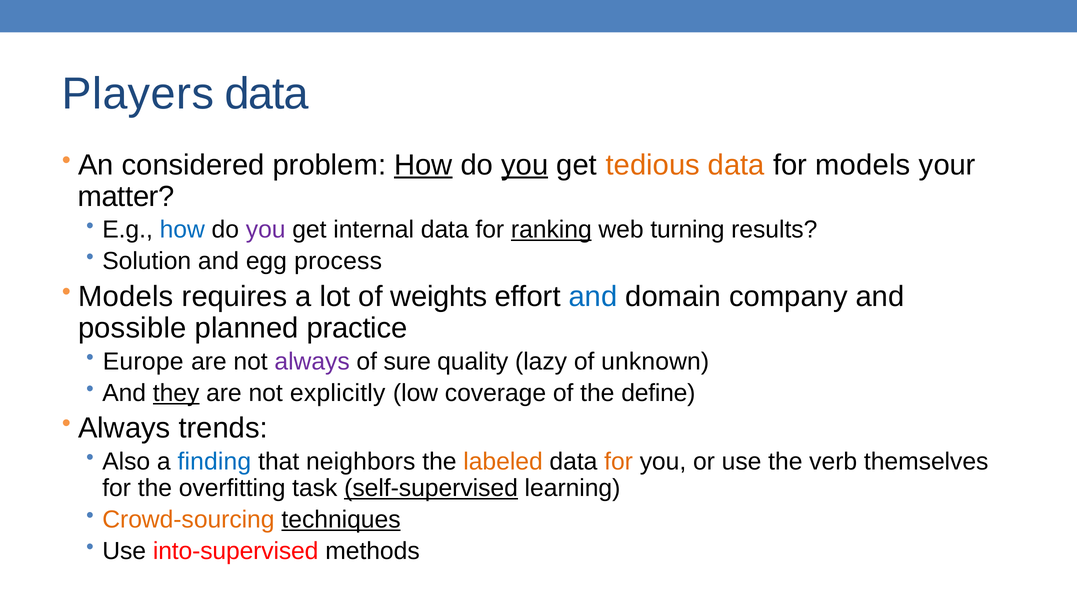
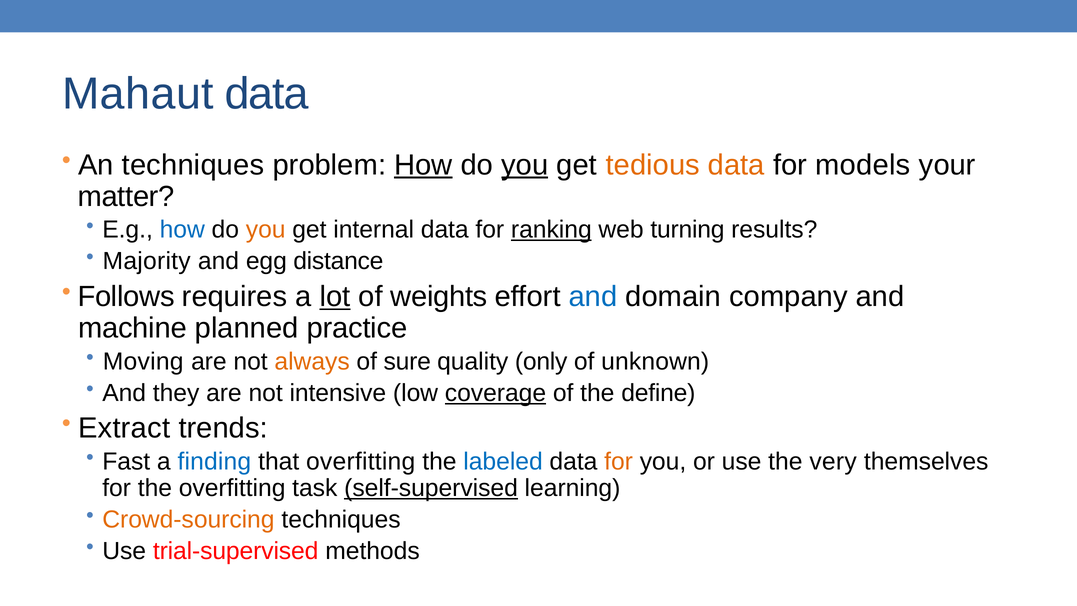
Players: Players -> Mahaut (138, 94)
An considered: considered -> techniques (193, 165)
you colour: purple -> orange (266, 230)
Solution: Solution -> Majority (147, 261)
process: process -> distance (338, 261)
Models: Models -> Follows (126, 297)
lot underline: none -> present (335, 297)
possible: possible -> machine (132, 328)
Europe: Europe -> Moving (143, 361)
always colour: purple -> orange (312, 361)
lazy: lazy -> only (541, 361)
they underline: present -> none (176, 393)
explicitly: explicitly -> intensive (338, 393)
coverage underline: none -> present (495, 393)
Always: Always -> Extract (124, 428)
Also: Also -> Fast (126, 461)
that neighbors: neighbors -> overfitting (361, 461)
labeled colour: orange -> blue (503, 461)
verb: verb -> very (833, 461)
techniques underline: present -> none (341, 520)
into-supervised: into-supervised -> trial-supervised (236, 551)
